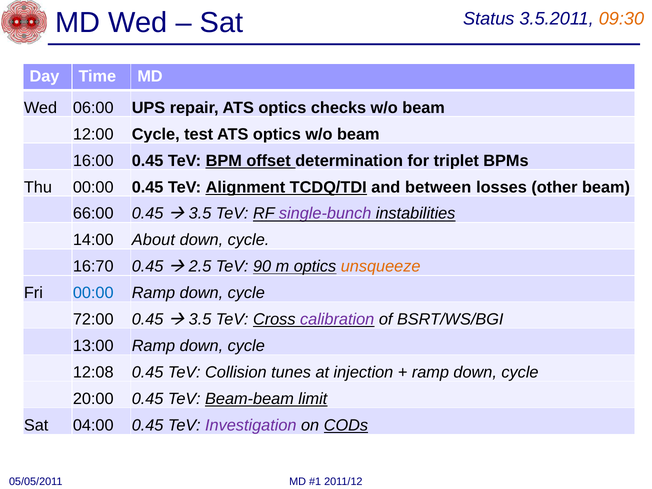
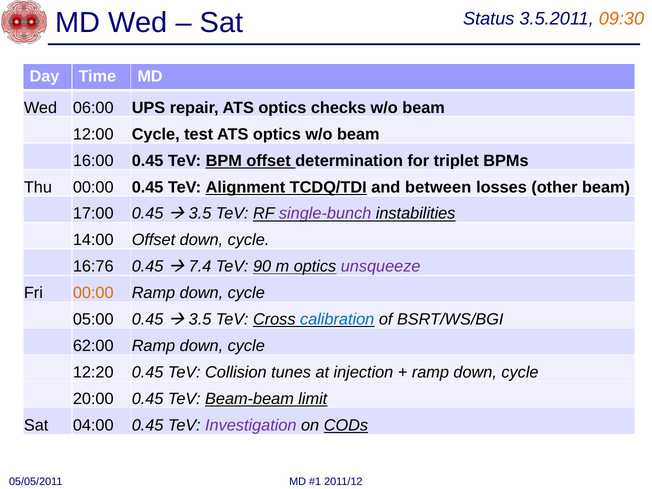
66:00: 66:00 -> 17:00 (93, 214)
14:00 About: About -> Offset (153, 240)
16:70: 16:70 -> 16:76 (93, 267)
2.5: 2.5 -> 7.4 (200, 267)
unsqueeze colour: orange -> purple (381, 267)
00:00 colour: blue -> orange (93, 293)
72:00: 72:00 -> 05:00 (93, 319)
calibration colour: purple -> blue (337, 319)
13:00: 13:00 -> 62:00 (93, 346)
12:08: 12:08 -> 12:20 (93, 372)
